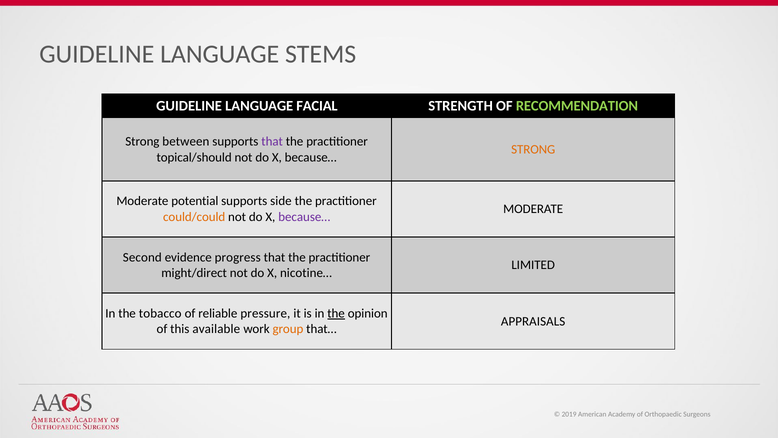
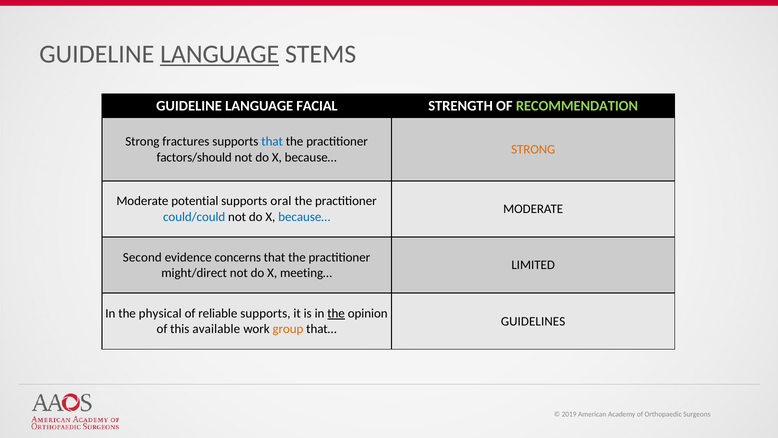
LANGUAGE underline: none -> present (220, 54)
between: between -> fractures (186, 141)
that colour: purple -> blue (272, 141)
topical/should: topical/should -> factors/should (194, 157)
side: side -> oral (281, 201)
could/could colour: orange -> blue (194, 217)
because… colour: purple -> blue (304, 217)
progress: progress -> concerns (238, 257)
nicotine…: nicotine… -> meeting… (306, 273)
tobacco: tobacco -> physical (160, 313)
reliable pressure: pressure -> supports (265, 313)
APPRAISALS: APPRAISALS -> GUIDELINES (533, 321)
